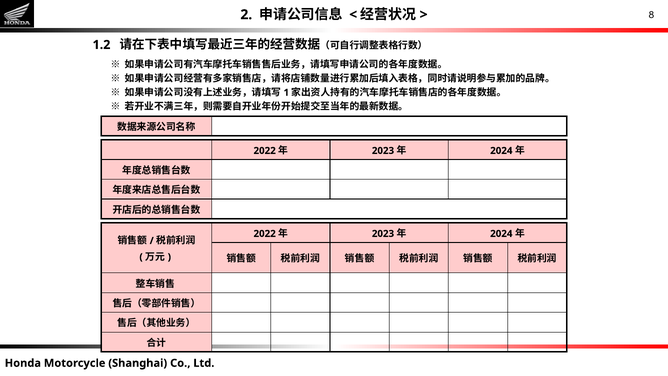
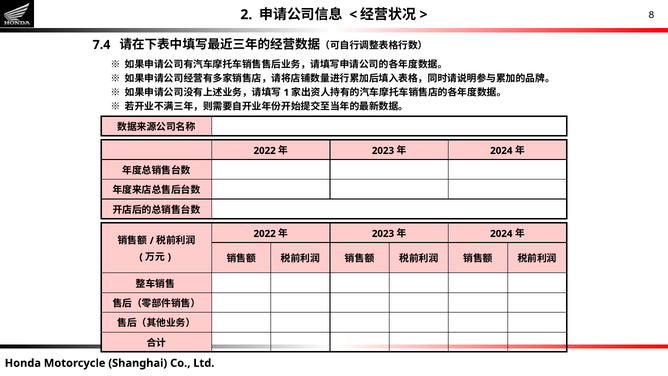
1.2: 1.2 -> 7.4 (101, 45)
